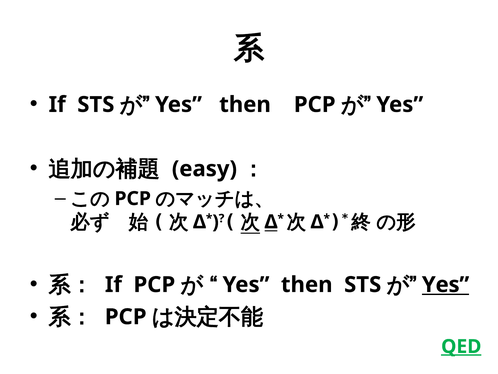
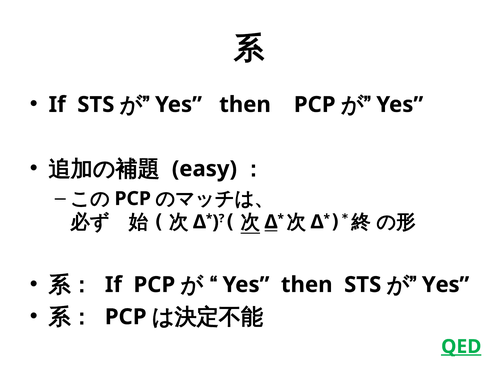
Yes underline: present -> none (446, 284)
